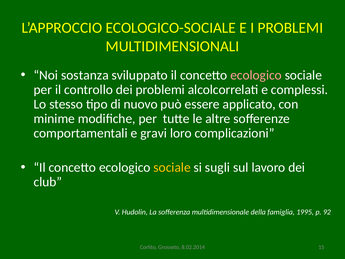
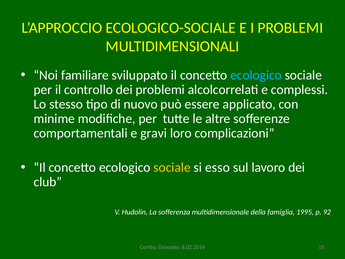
sostanza: sostanza -> familiare (85, 75)
ecologico colour: pink -> light blue (256, 75)
sugli: sugli -> esso (218, 167)
